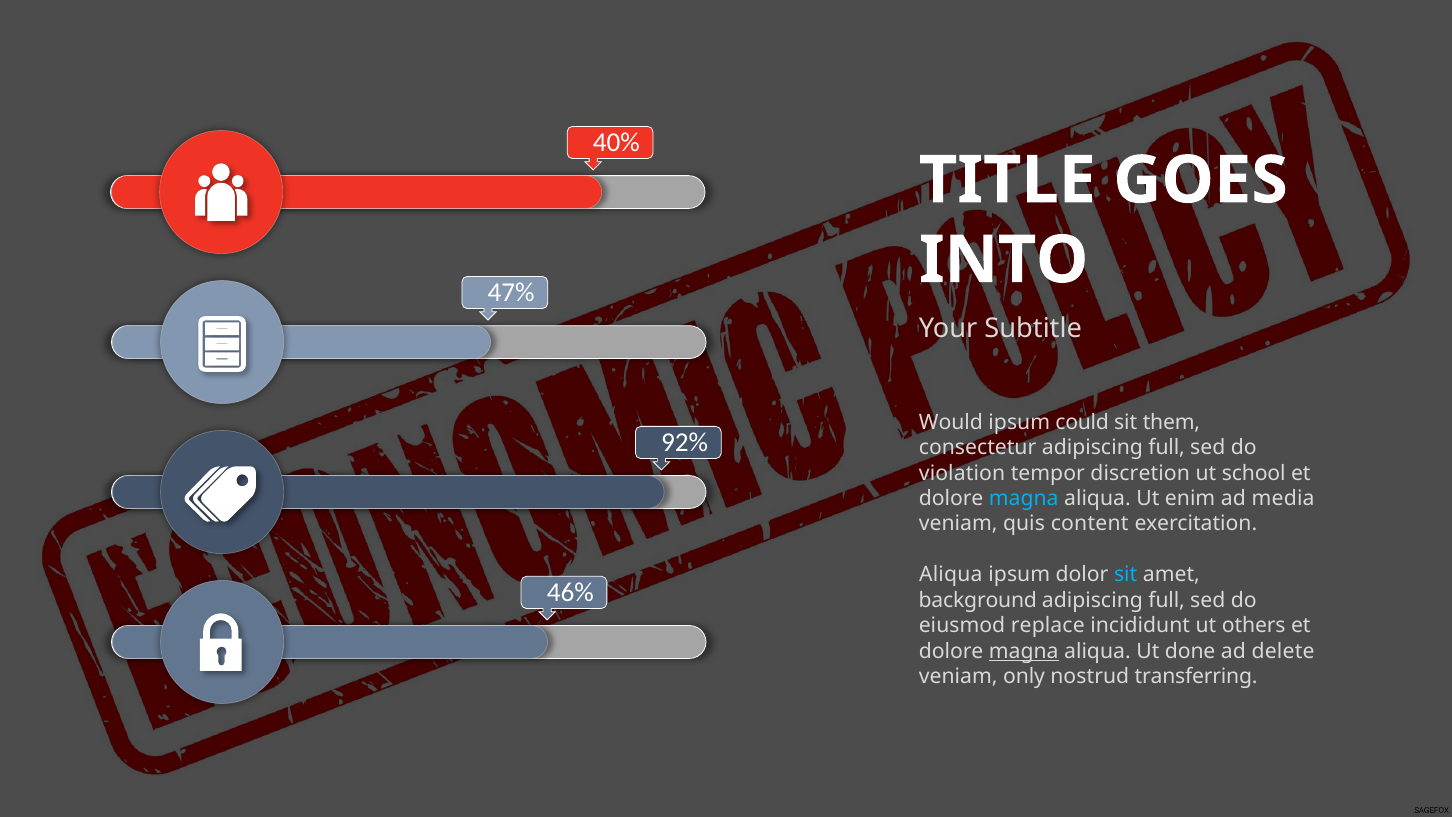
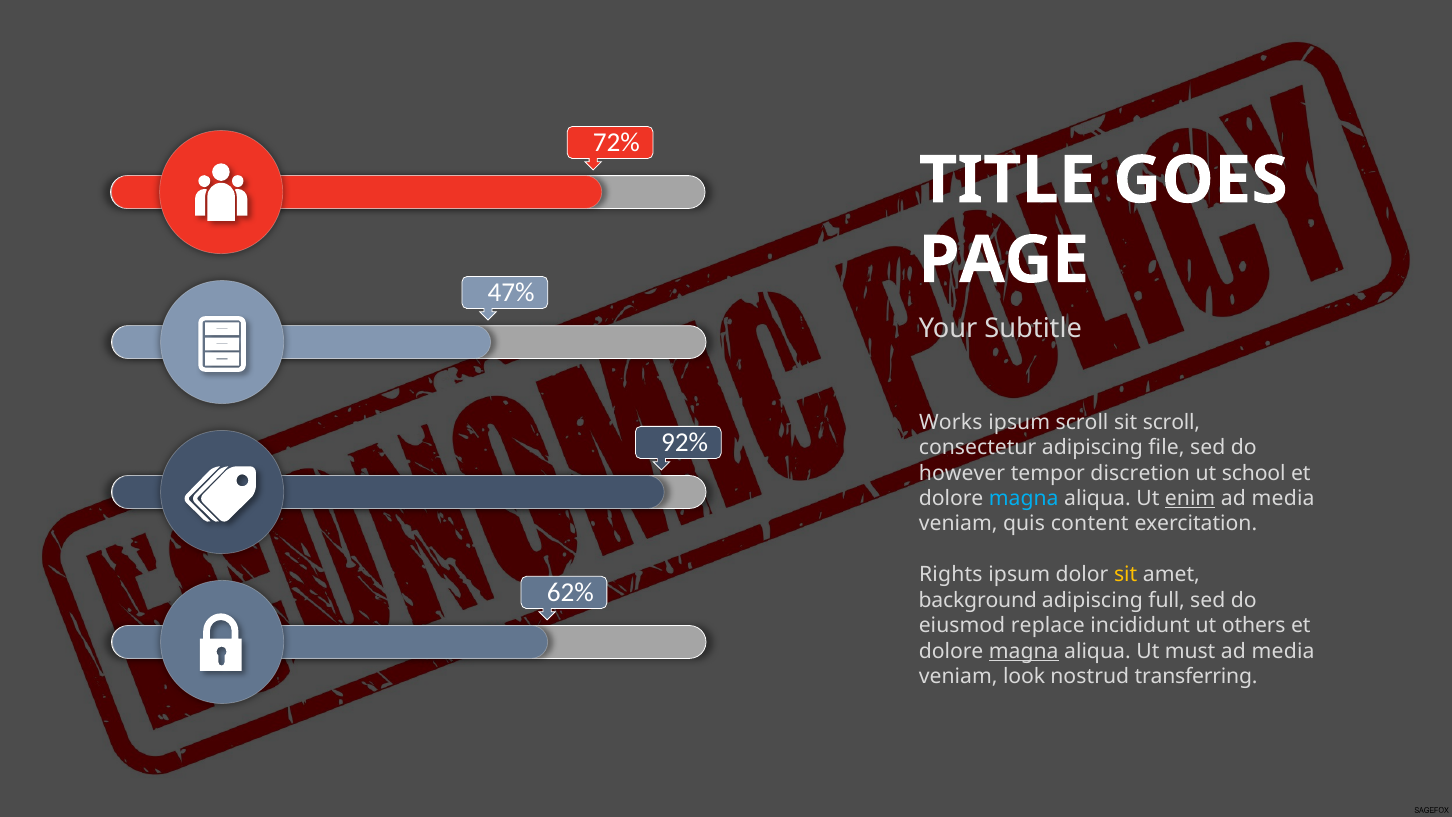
40%: 40% -> 72% (616, 143)
INTO: INTO -> PAGE (1004, 260)
Would: Would -> Works (951, 422)
ipsum could: could -> scroll (1082, 422)
sit them: them -> scroll (1171, 422)
consectetur adipiscing full: full -> file (1166, 447)
violation: violation -> however (962, 473)
enim underline: none -> present (1190, 498)
Aliqua: Aliqua -> Rights (951, 575)
sit colour: light blue -> yellow (1126, 575)
46%: 46% -> 62% (570, 593)
done: done -> must (1190, 651)
delete: delete -> media (1283, 651)
only: only -> look (1024, 676)
